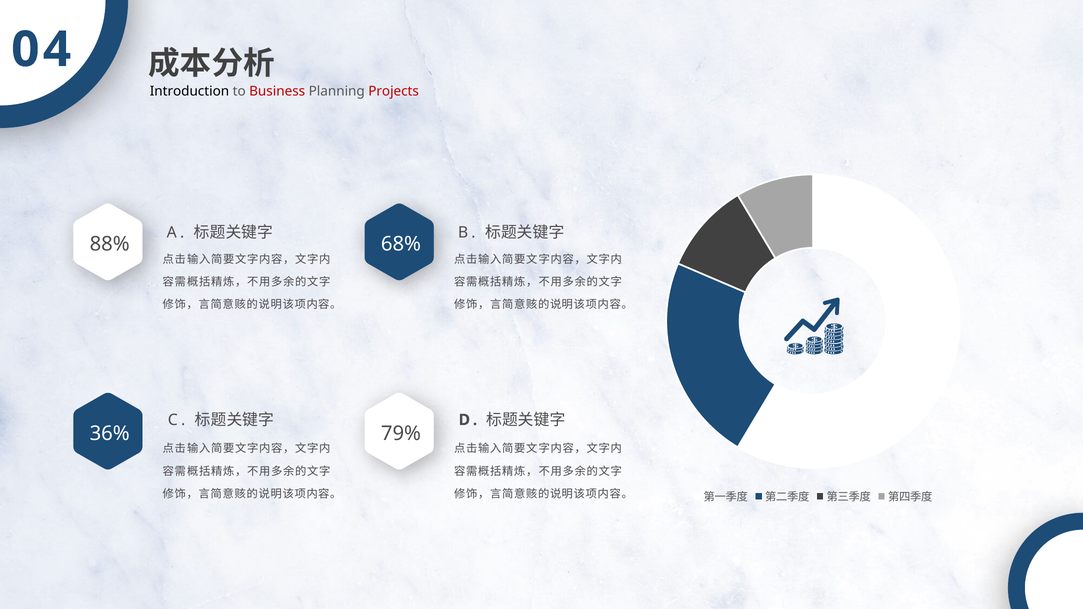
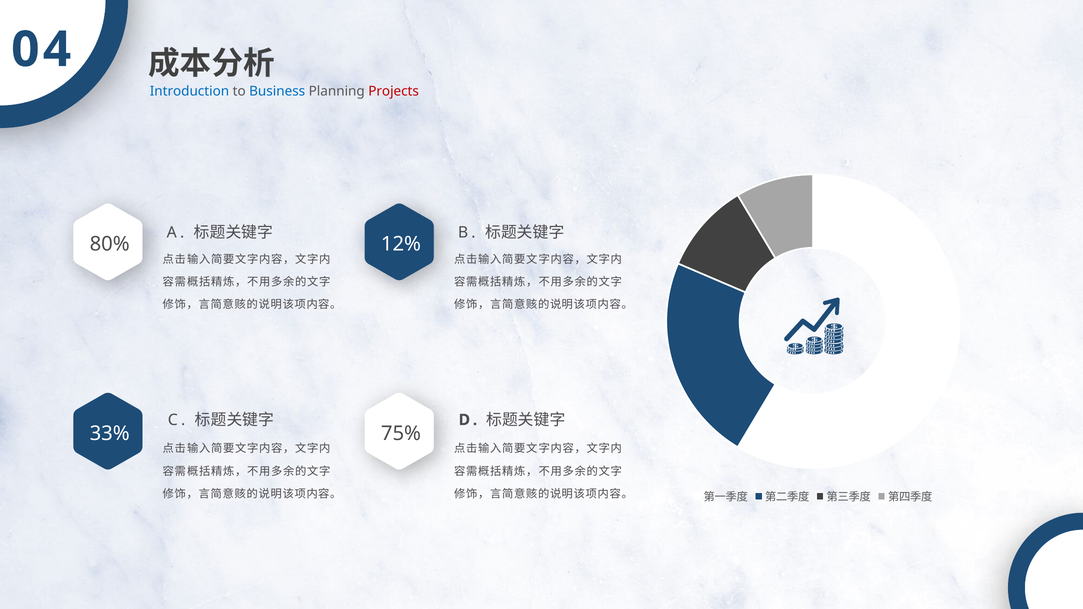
Introduction colour: black -> blue (189, 91)
Business colour: red -> blue (277, 91)
88%: 88% -> 80% (110, 244)
68%: 68% -> 12% (401, 244)
36%: 36% -> 33% (110, 433)
79%: 79% -> 75% (401, 433)
